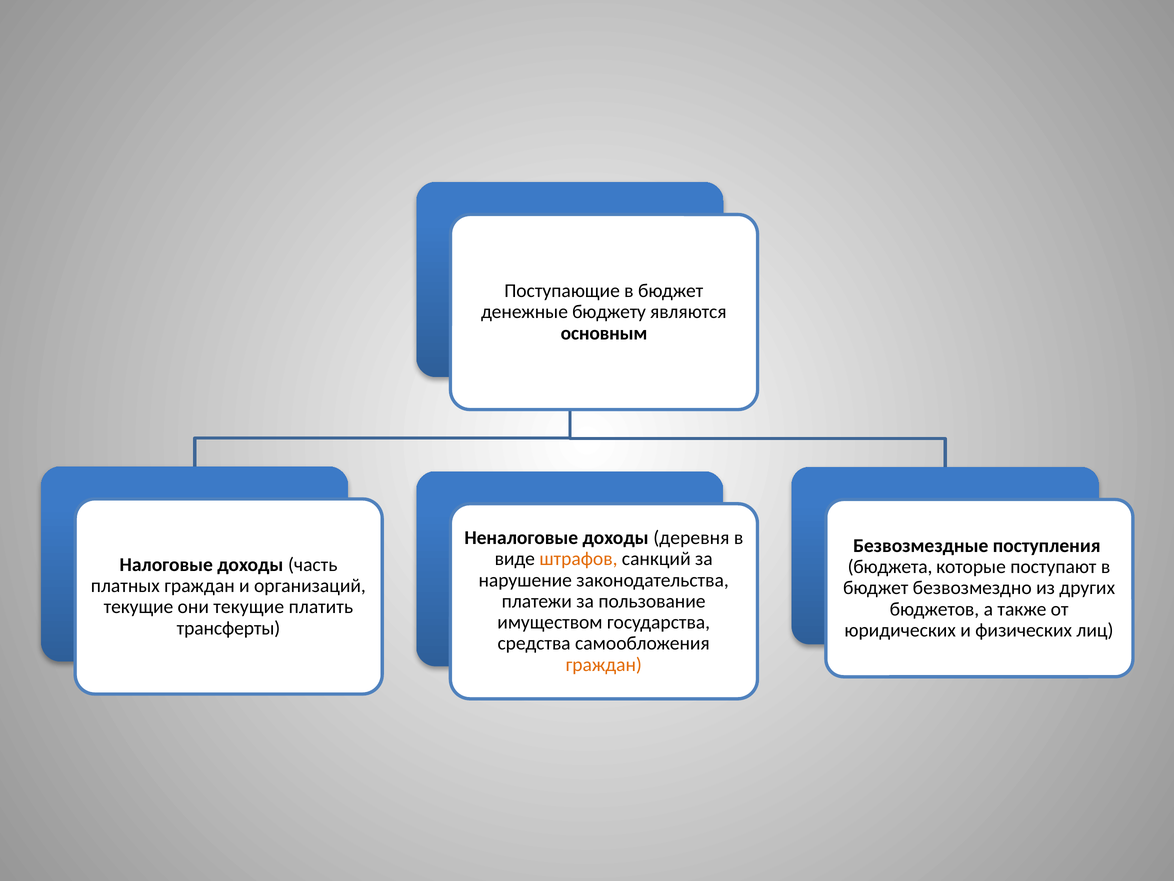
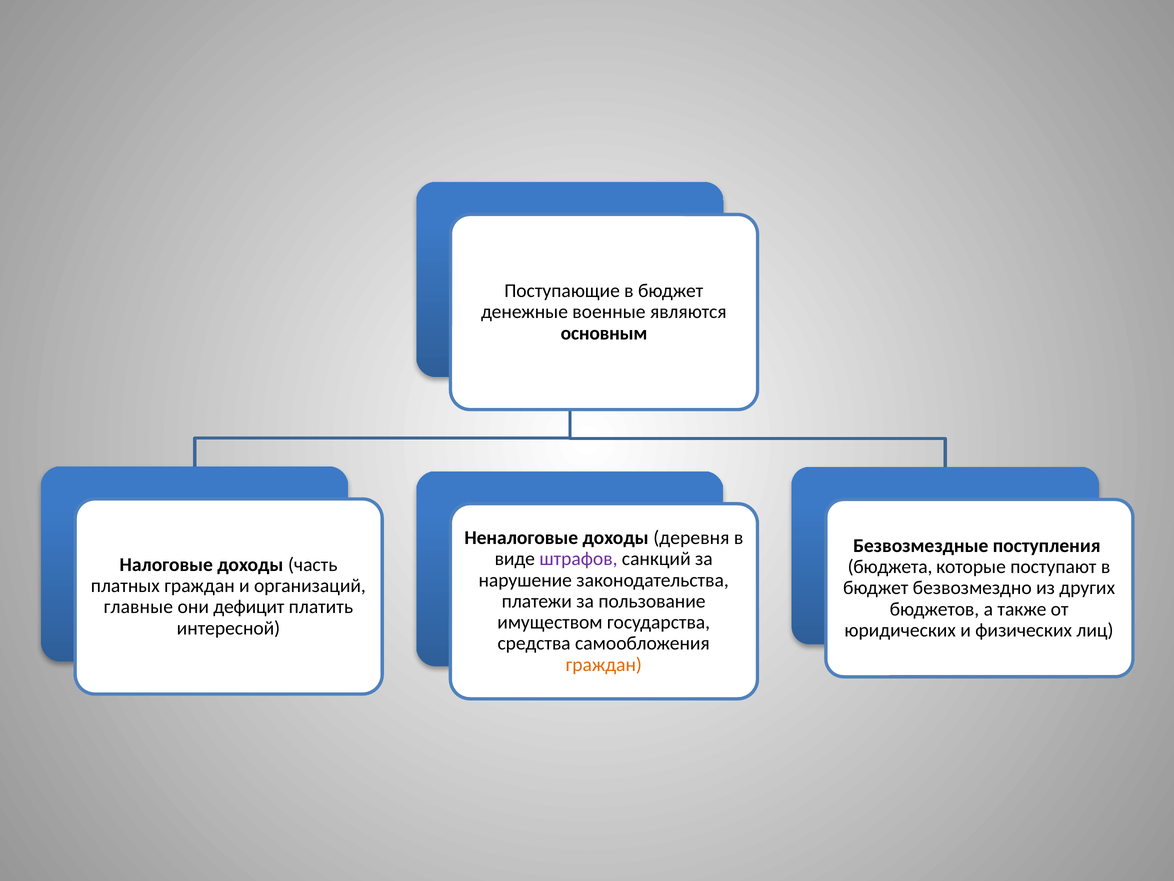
бюджету: бюджету -> военные (609, 312)
штрафов colour: orange -> purple (578, 559)
текущие: текущие -> главные (138, 607)
они текущие: текущие -> дефицит (249, 607)
трансферты: трансферты -> интересной (228, 628)
